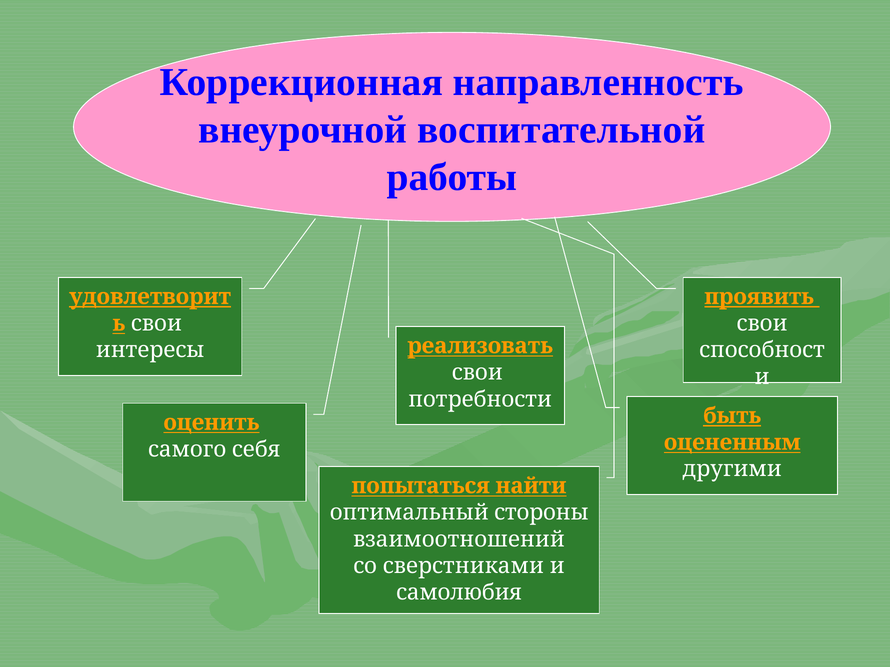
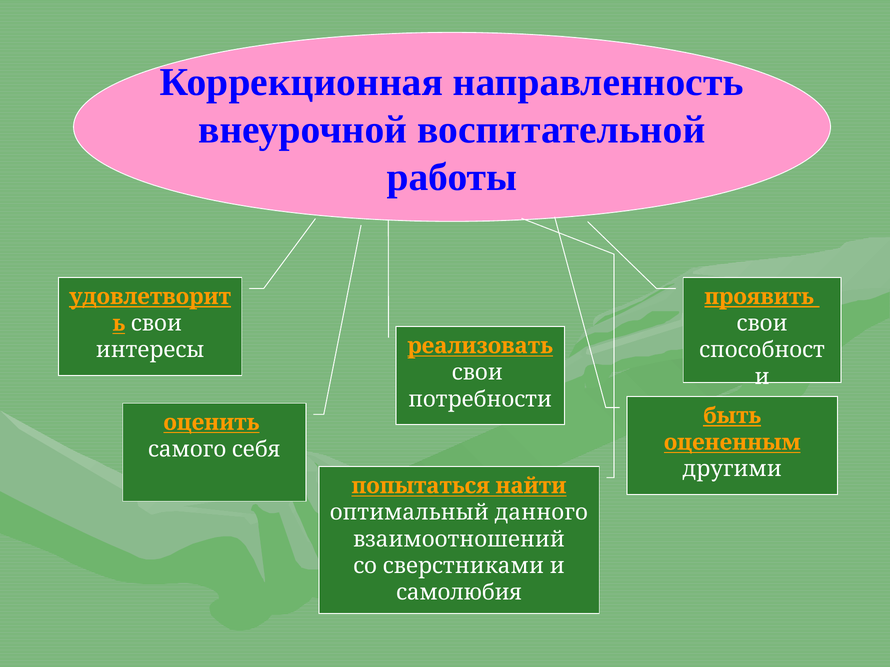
стороны: стороны -> данного (541, 513)
